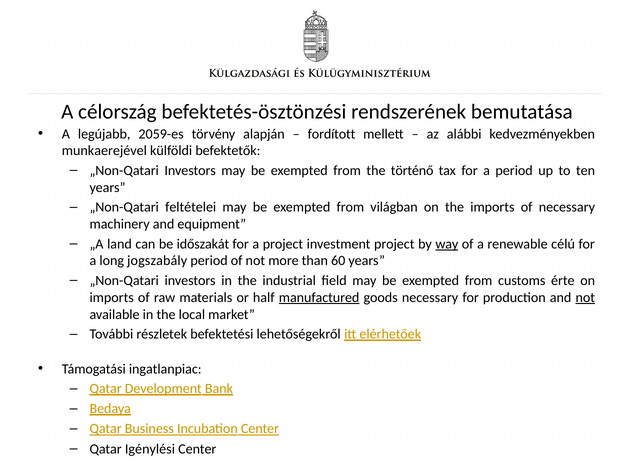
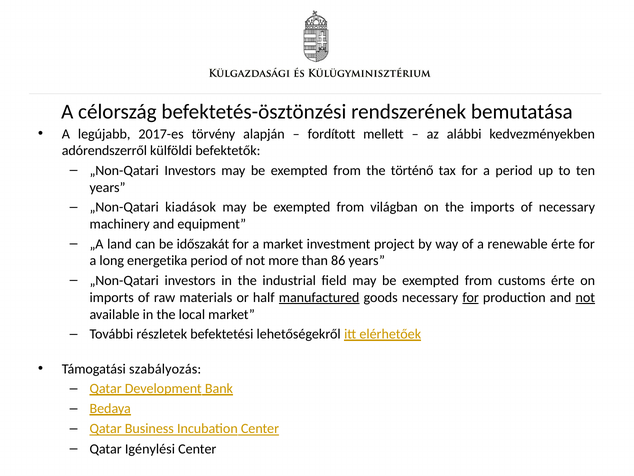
2059-es: 2059-es -> 2017-es (161, 134)
munkaerejével: munkaerejével -> adórendszerről (104, 151)
feltételei: feltételei -> kiadások (191, 207)
a project: project -> market (283, 244)
way underline: present -> none (447, 244)
renewable célú: célú -> érte (563, 244)
jogszabály: jogszabály -> energetika (157, 261)
60: 60 -> 86 (338, 261)
for underline: none -> present (471, 297)
ingatlanpiac: ingatlanpiac -> szabályozás (165, 369)
